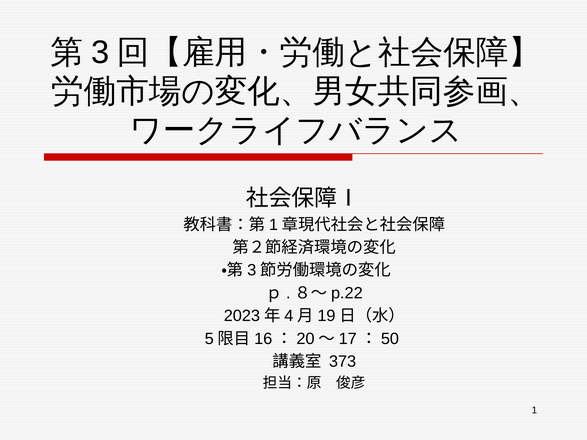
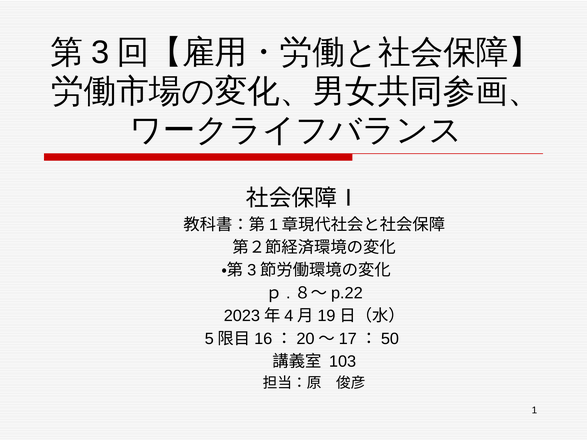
373: 373 -> 103 (343, 362)
